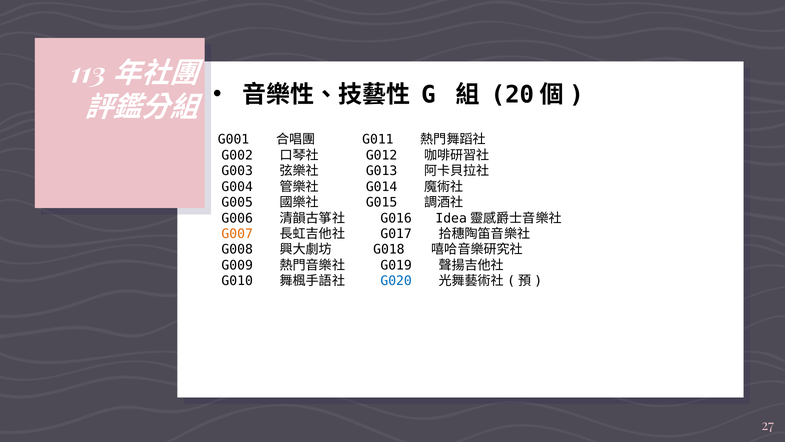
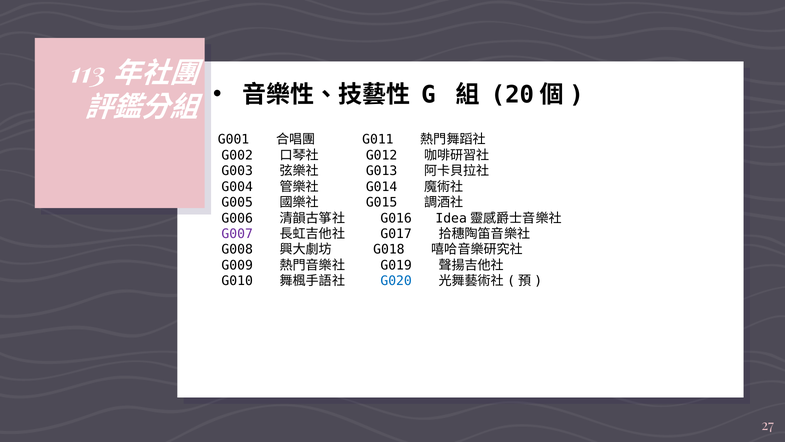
G007 colour: orange -> purple (237, 234)
